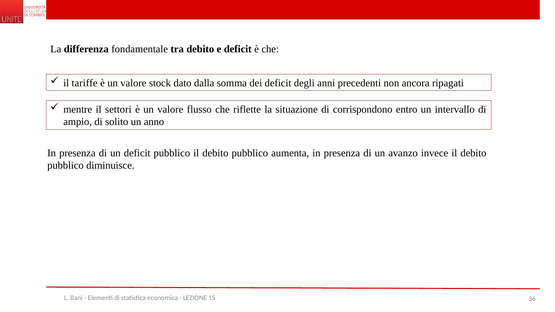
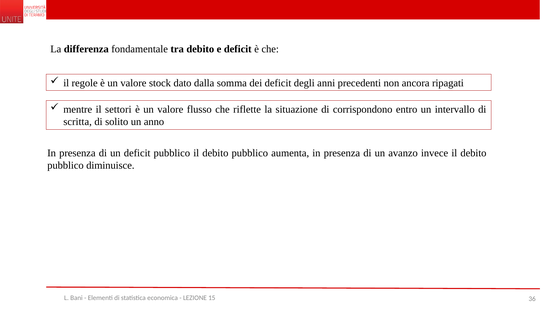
tariffe: tariffe -> regole (85, 83)
ampio: ampio -> scritta (78, 122)
